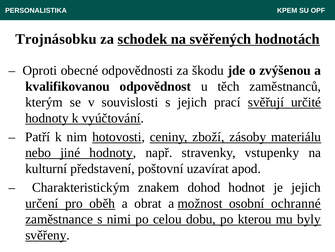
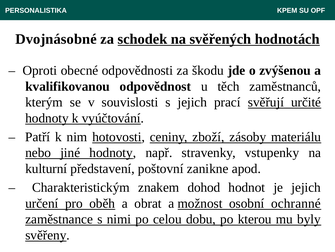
Trojnásobku: Trojnásobku -> Dvojnásobné (56, 39)
uzavírat: uzavírat -> zanikne (208, 168)
